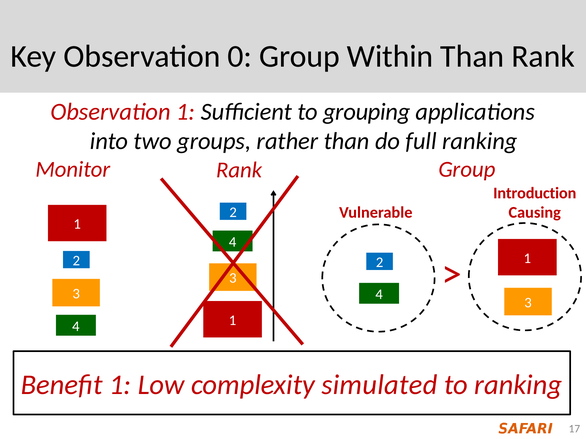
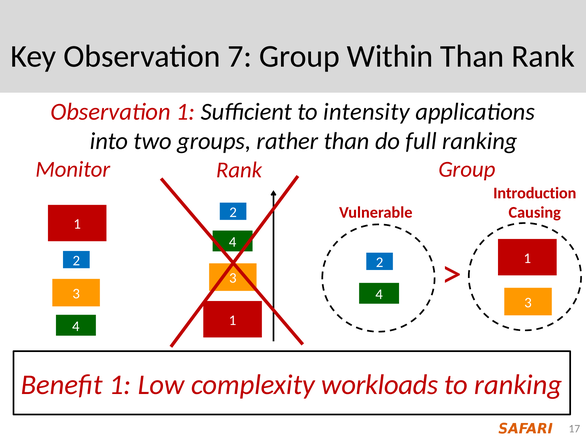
0: 0 -> 7 (240, 56)
grouping: grouping -> intensity (367, 112)
simulated: simulated -> workloads (380, 385)
